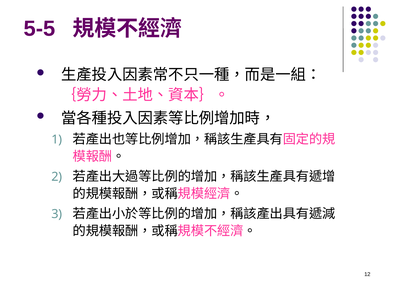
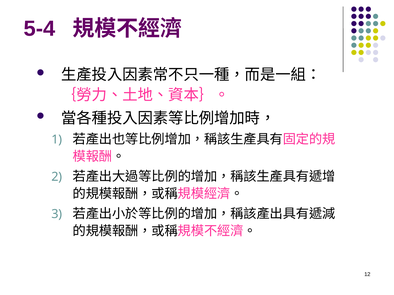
5-5: 5-5 -> 5-4 (39, 29)
